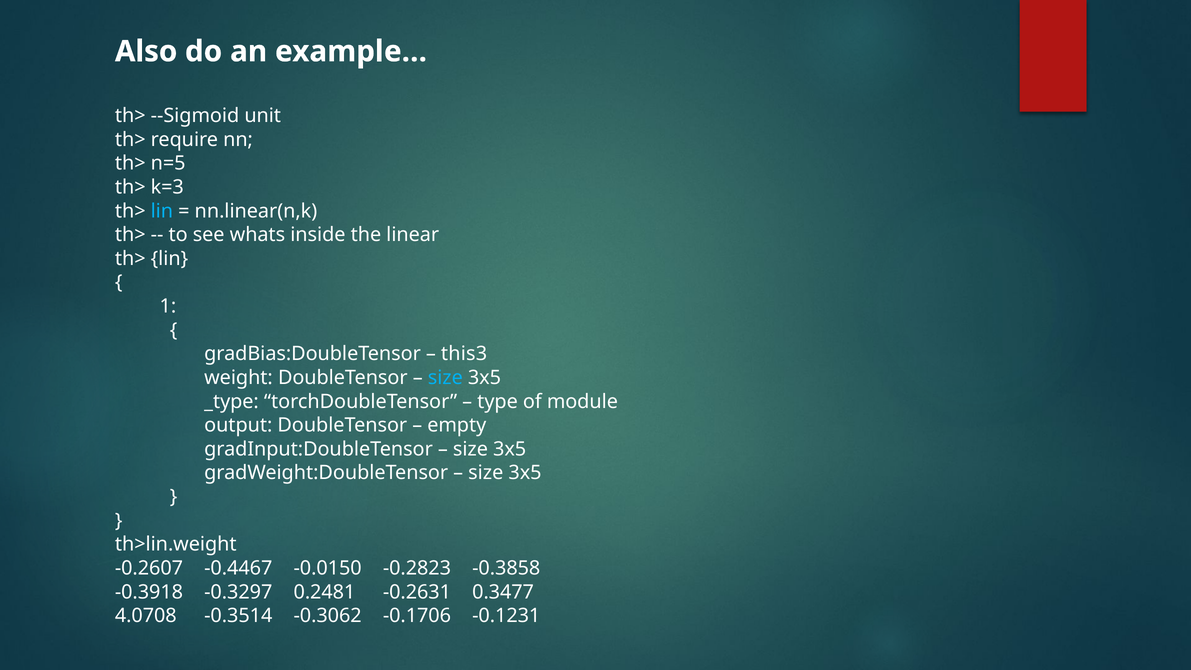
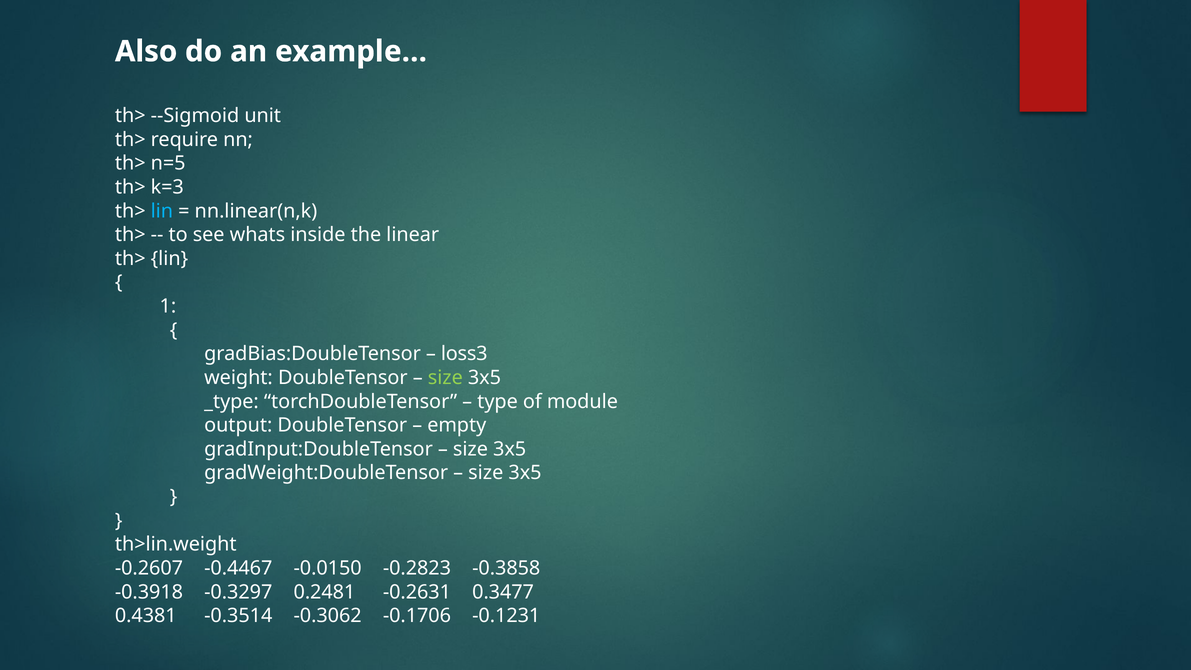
this3: this3 -> loss3 (464, 354)
size colour: light blue -> light green (445, 378)
4.0708: 4.0708 -> 0.4381 (146, 616)
